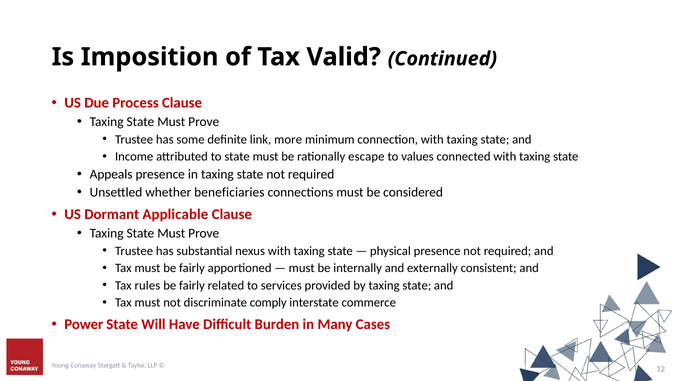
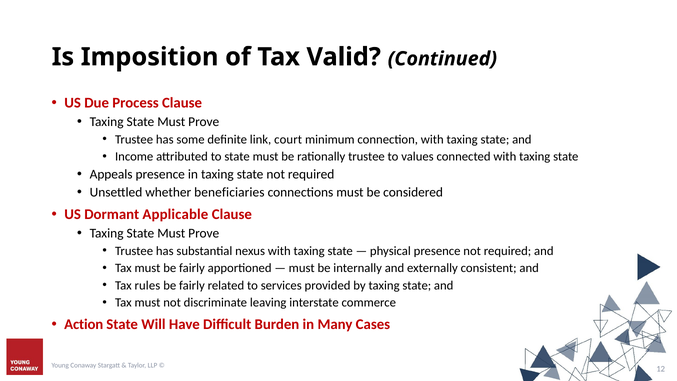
more: more -> court (288, 139)
rationally escape: escape -> trustee (366, 157)
comply: comply -> leaving (268, 302)
Power: Power -> Action (84, 324)
